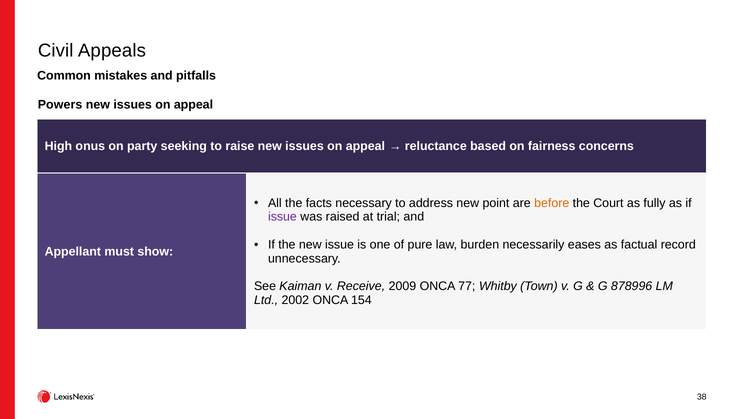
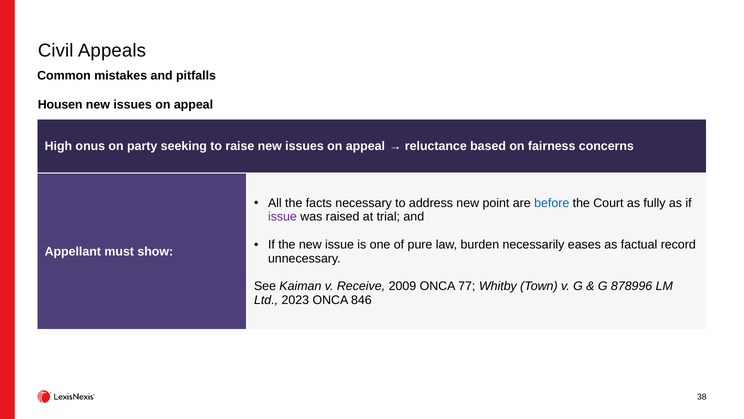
Powers: Powers -> Housen (60, 104)
before colour: orange -> blue (552, 203)
2002: 2002 -> 2023 (295, 300)
154: 154 -> 846 (361, 300)
